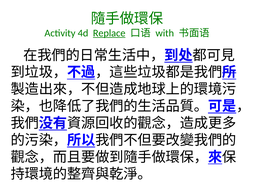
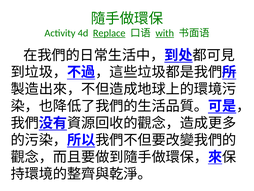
with underline: none -> present (165, 33)
